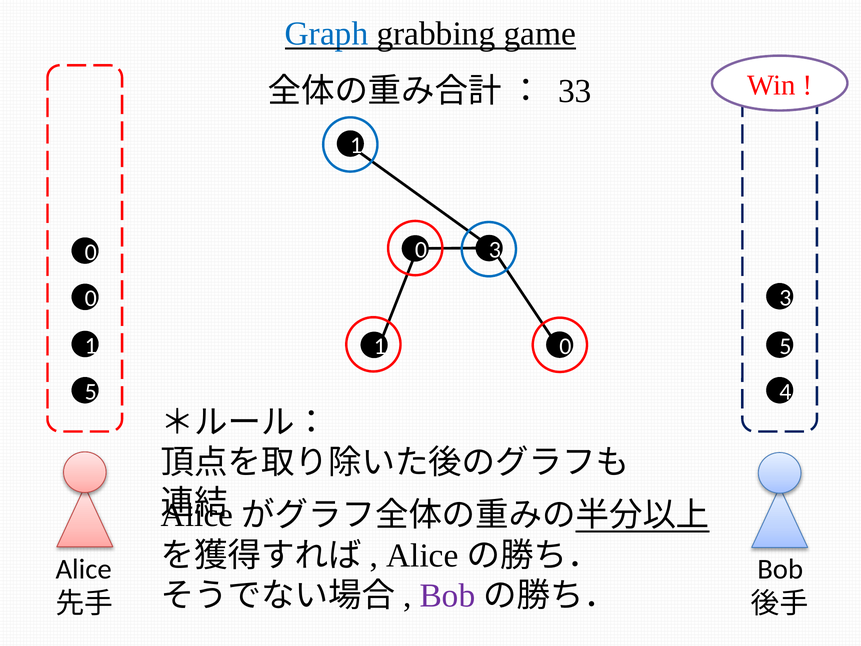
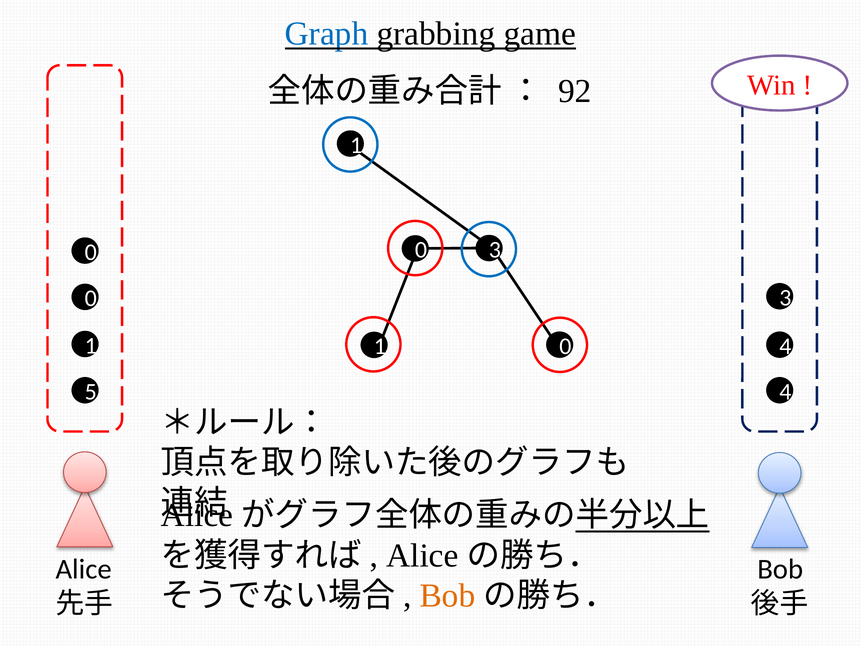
33: 33 -> 92 (575, 91)
5: 5 -> 4 (785, 346)
Bob colour: purple -> orange (448, 596)
